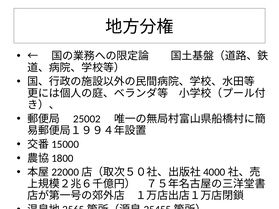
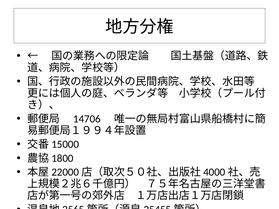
25002: 25002 -> 14706 (87, 119)
